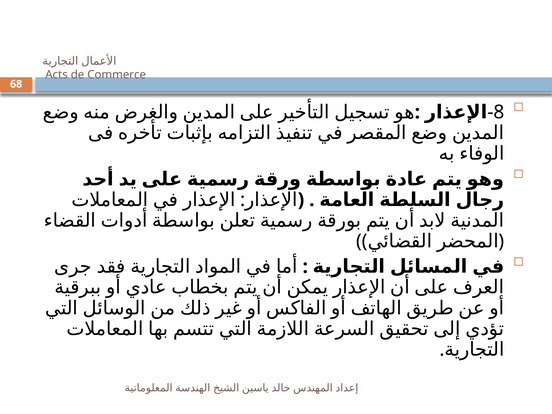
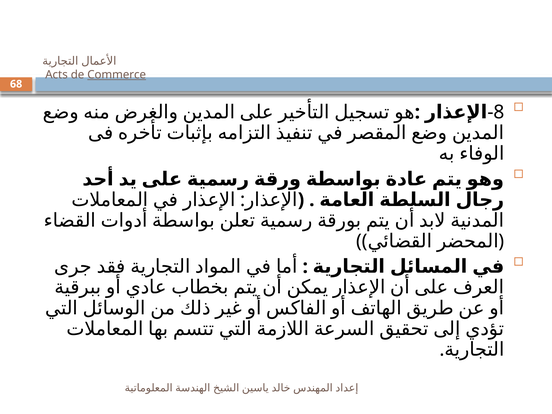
Commerce underline: none -> present (117, 75)
